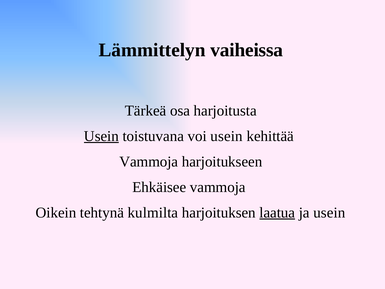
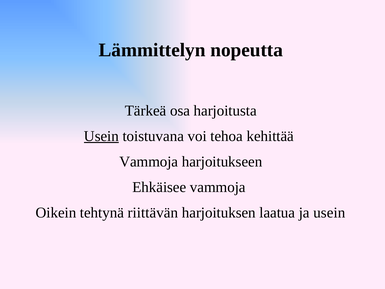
vaiheissa: vaiheissa -> nopeutta (247, 50)
voi usein: usein -> tehoa (227, 136)
kulmilta: kulmilta -> riittävän (153, 212)
laatua underline: present -> none (277, 212)
